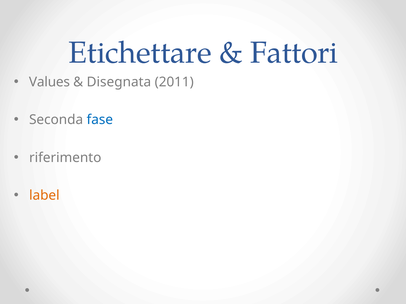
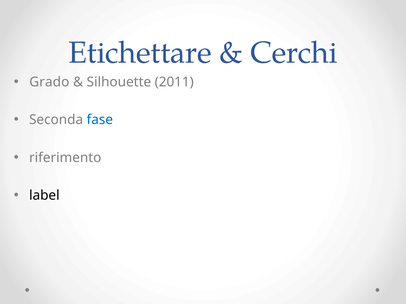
Fattori: Fattori -> Cerchi (294, 53)
Values: Values -> Grado (49, 82)
Disegnata: Disegnata -> Silhouette (119, 82)
label colour: orange -> black (44, 196)
